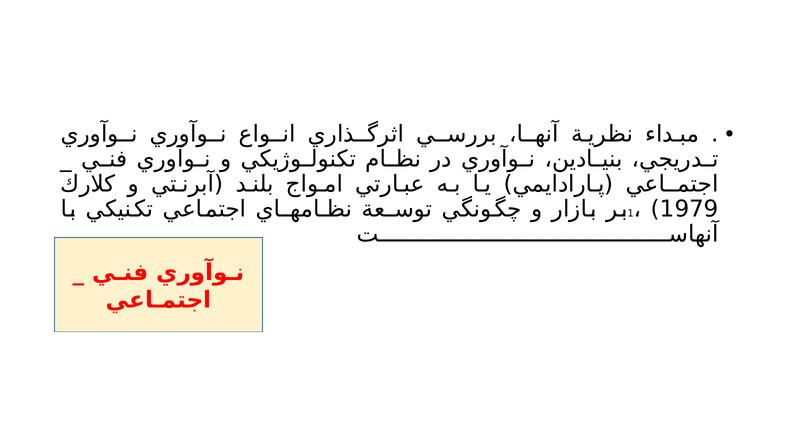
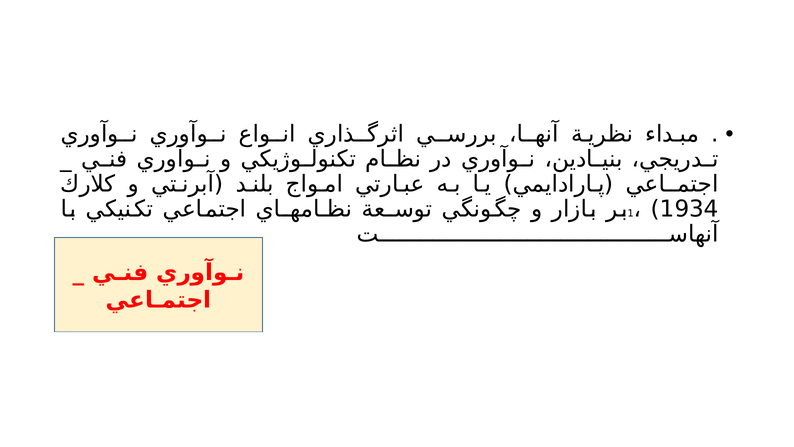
1979: 1979 -> 1934 (689, 209)
